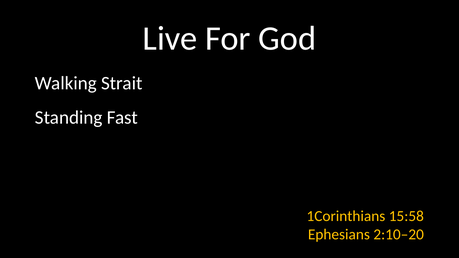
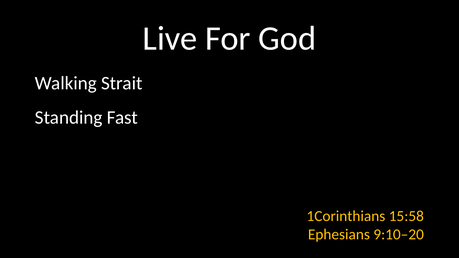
2:10–20: 2:10–20 -> 9:10–20 (399, 235)
